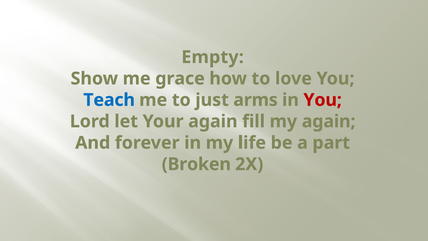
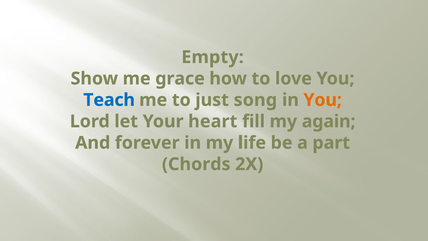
arms: arms -> song (255, 100)
You colour: red -> orange (323, 100)
Your again: again -> heart (213, 121)
Broken: Broken -> Chords (196, 164)
